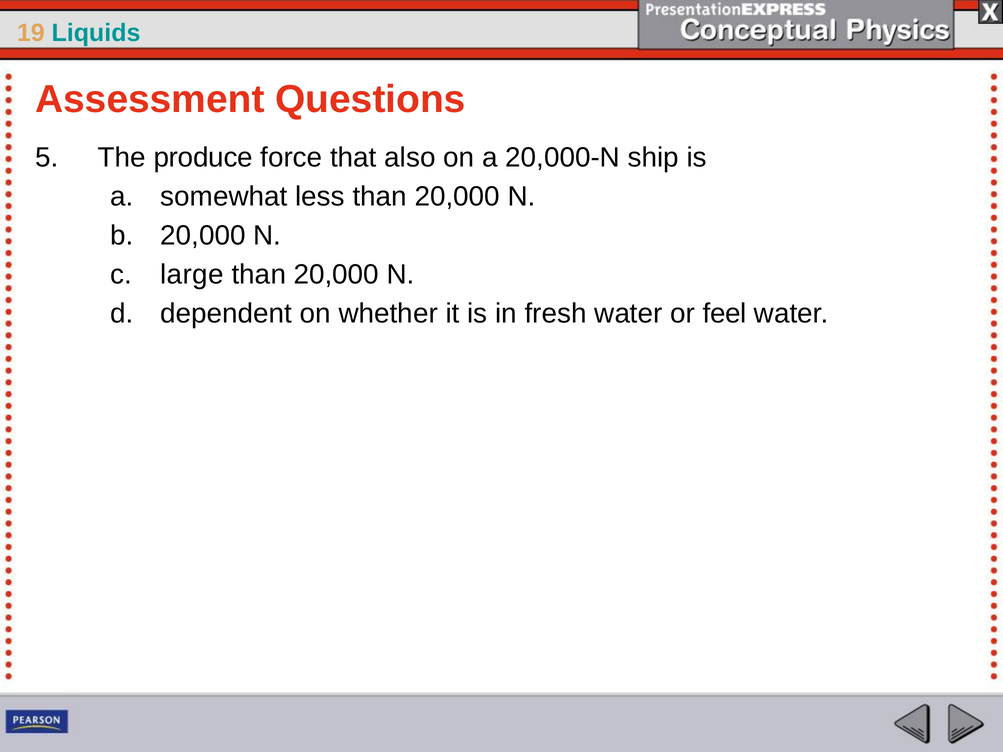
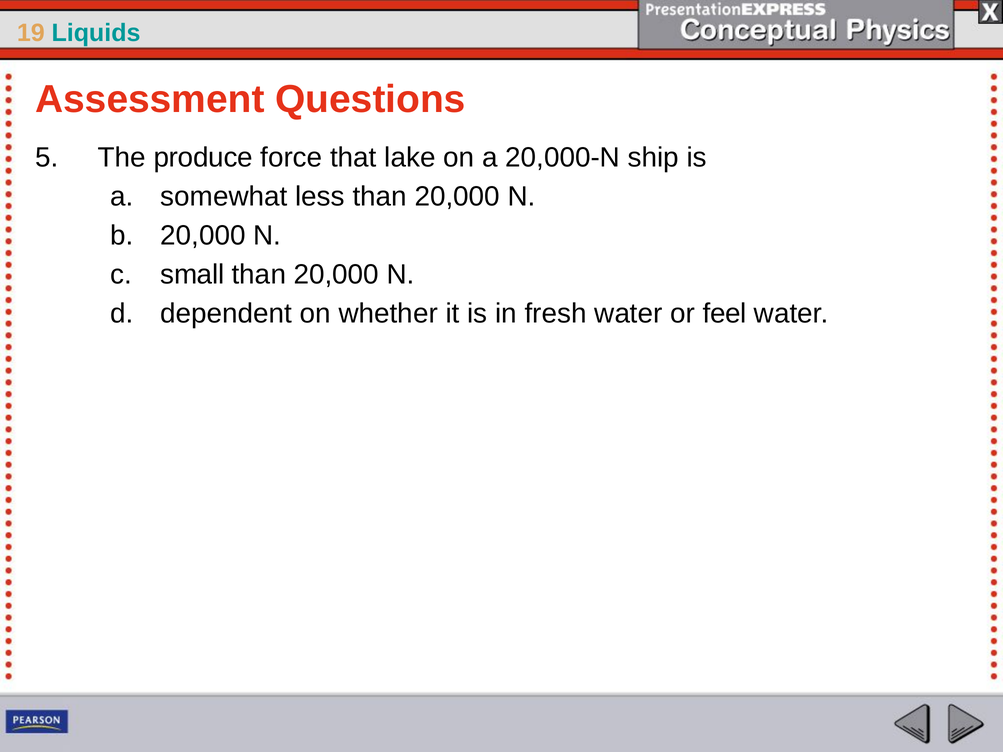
also: also -> lake (410, 157)
large: large -> small (192, 274)
